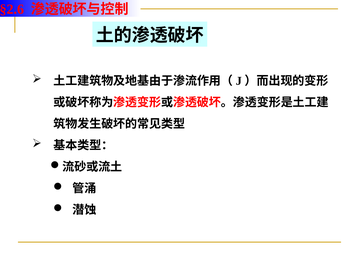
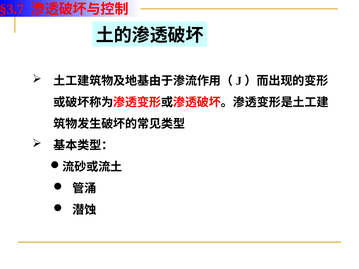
§2.6: §2.6 -> §3.7 (12, 9)
